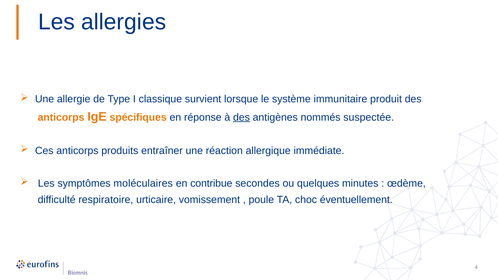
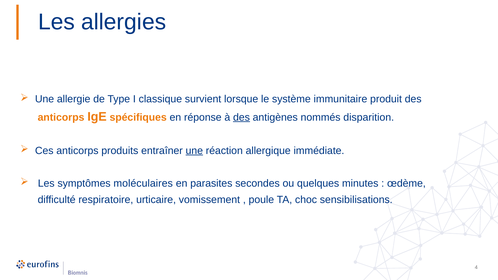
suspectée: suspectée -> disparition (369, 117)
une underline: none -> present (194, 151)
contribue: contribue -> parasites (211, 183)
éventuellement: éventuellement -> sensibilisations (356, 200)
